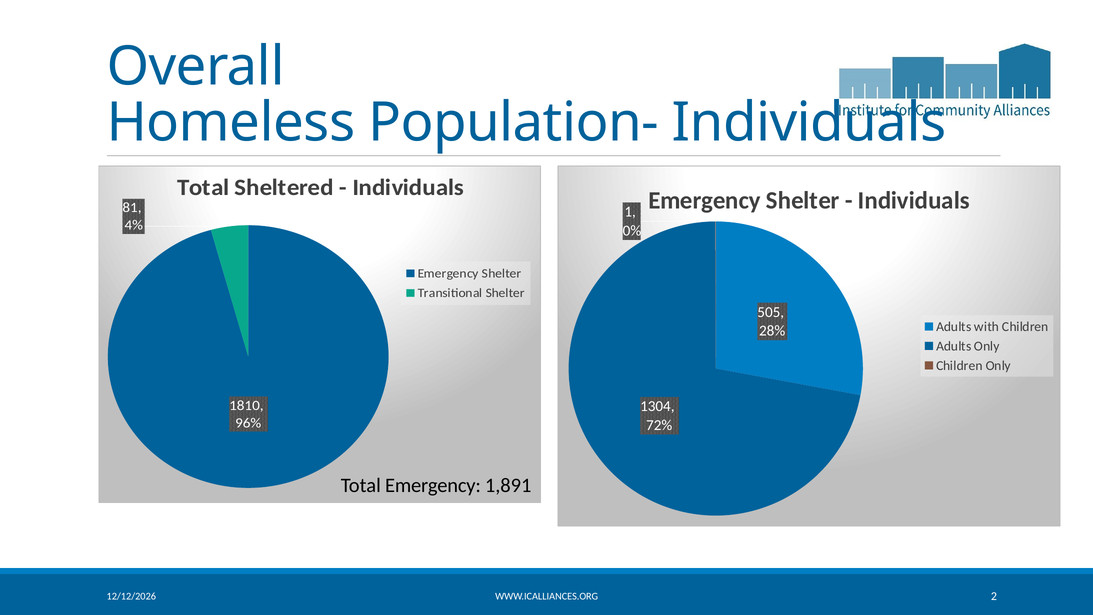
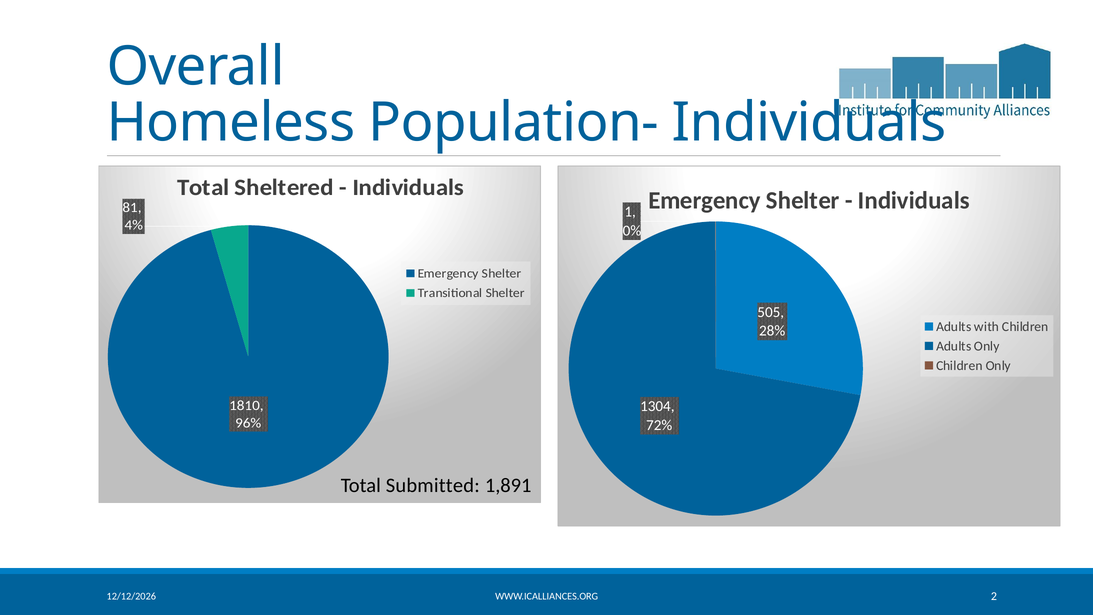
Total Emergency: Emergency -> Submitted (433, 485)
